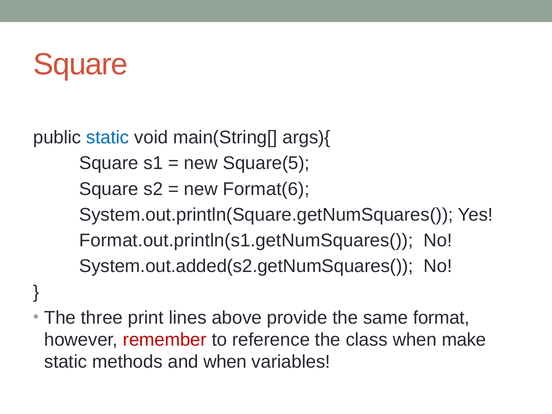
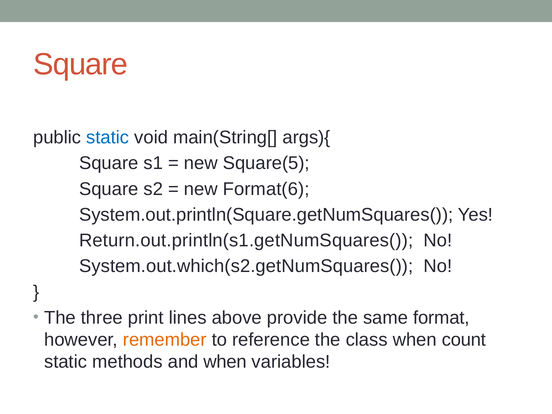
Format.out.println(s1.getNumSquares(: Format.out.println(s1.getNumSquares( -> Return.out.println(s1.getNumSquares( (246, 240)
System.out.added(s2.getNumSquares(: System.out.added(s2.getNumSquares( -> System.out.which(s2.getNumSquares( (246, 266)
remember colour: red -> orange (165, 340)
make: make -> count (464, 340)
